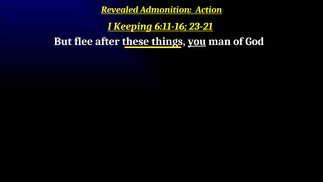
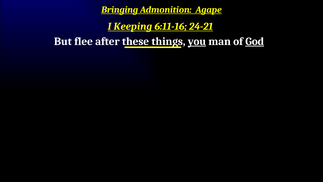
Revealed: Revealed -> Bringing (120, 10)
Action: Action -> Agape (209, 10)
23-21: 23-21 -> 24-21 (201, 26)
God underline: none -> present (255, 41)
